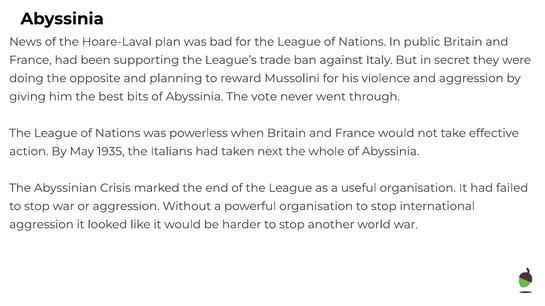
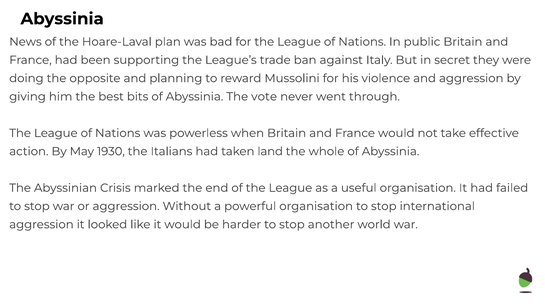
1935: 1935 -> 1930 (111, 152)
next: next -> land (270, 152)
